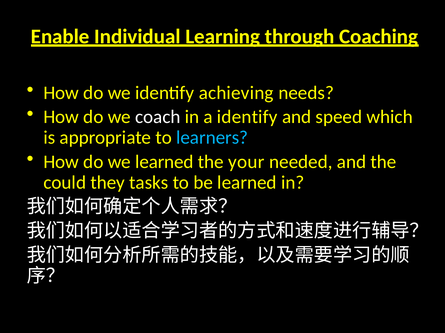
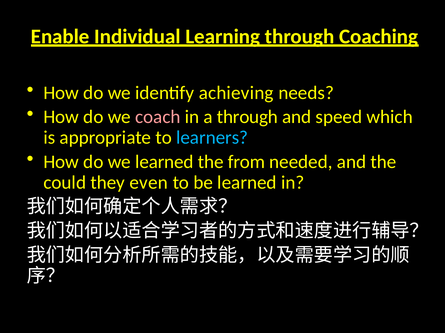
coach colour: white -> pink (158, 117)
a identify: identify -> through (247, 117)
your: your -> from (246, 162)
tasks: tasks -> even (149, 183)
